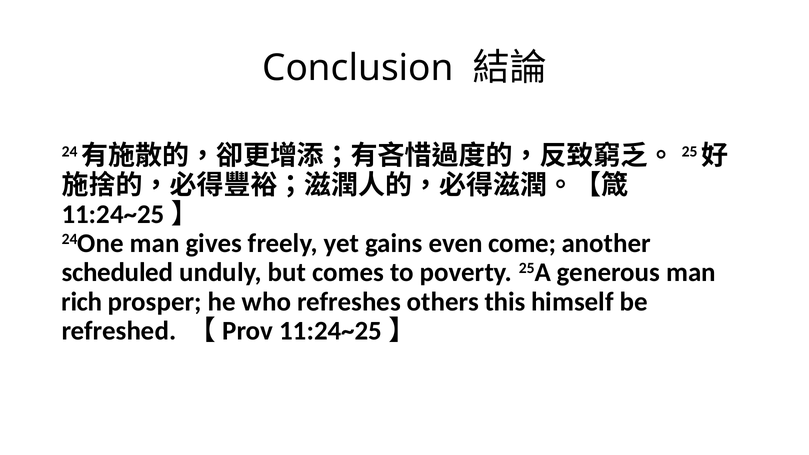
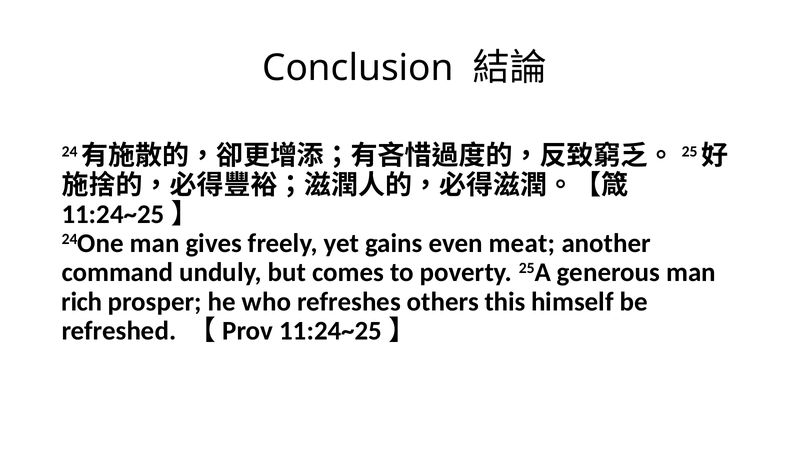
come: come -> meat (522, 243)
scheduled: scheduled -> command (117, 273)
